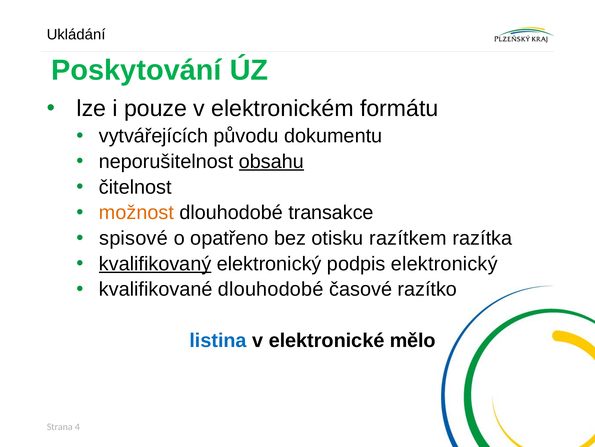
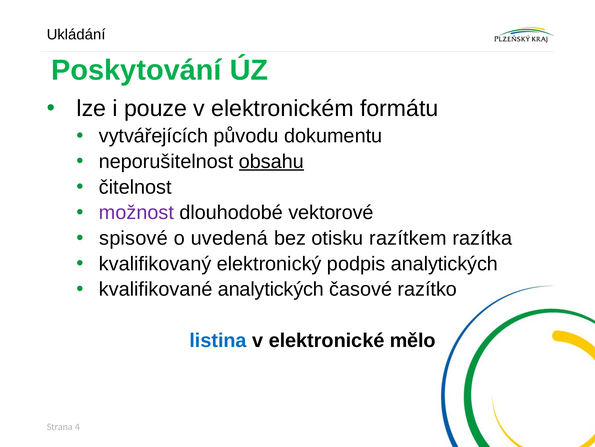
možnost colour: orange -> purple (136, 212)
transakce: transakce -> vektorové (331, 212)
opatřeno: opatřeno -> uvedená (229, 238)
kvalifikovaný underline: present -> none (155, 263)
podpis elektronický: elektronický -> analytických (444, 263)
kvalifikované dlouhodobé: dlouhodobé -> analytických (271, 289)
